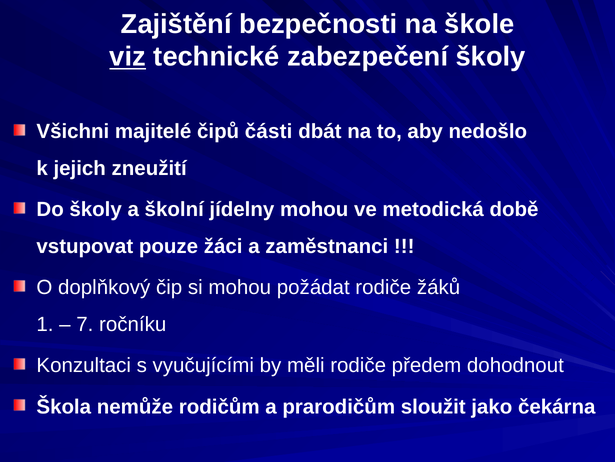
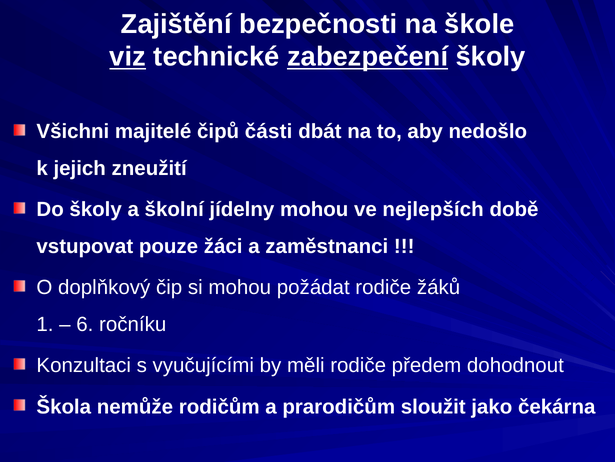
zabezpečení underline: none -> present (368, 57)
metodická: metodická -> nejlepších (433, 209)
7: 7 -> 6 (85, 324)
